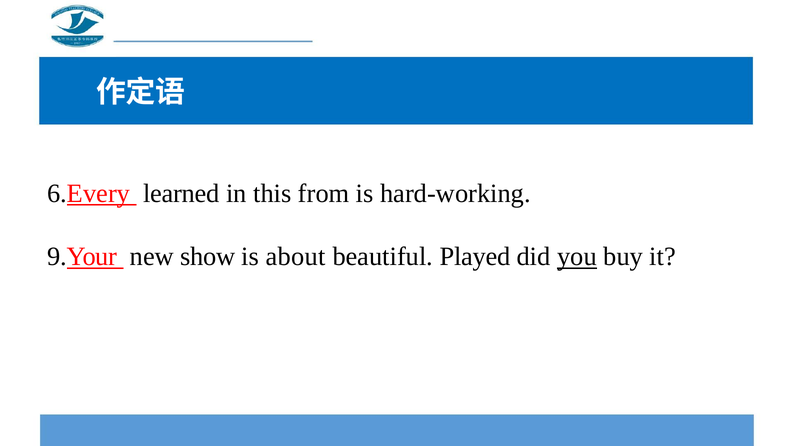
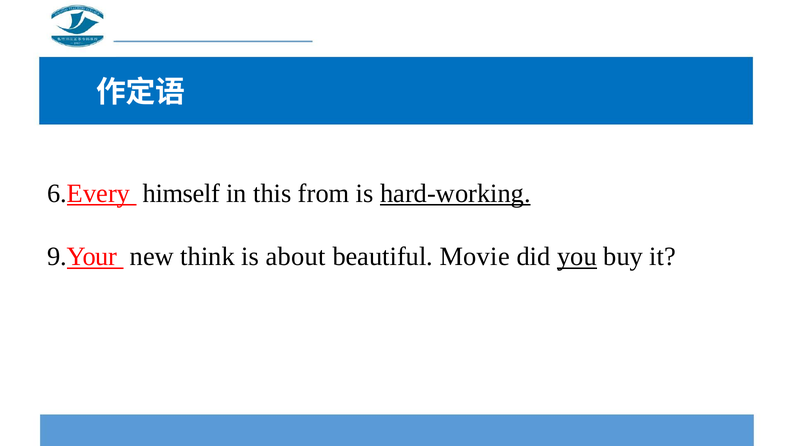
learned: learned -> himself (181, 193)
hard-working underline: none -> present (455, 193)
show: show -> think (208, 257)
Played: Played -> Movie (475, 257)
